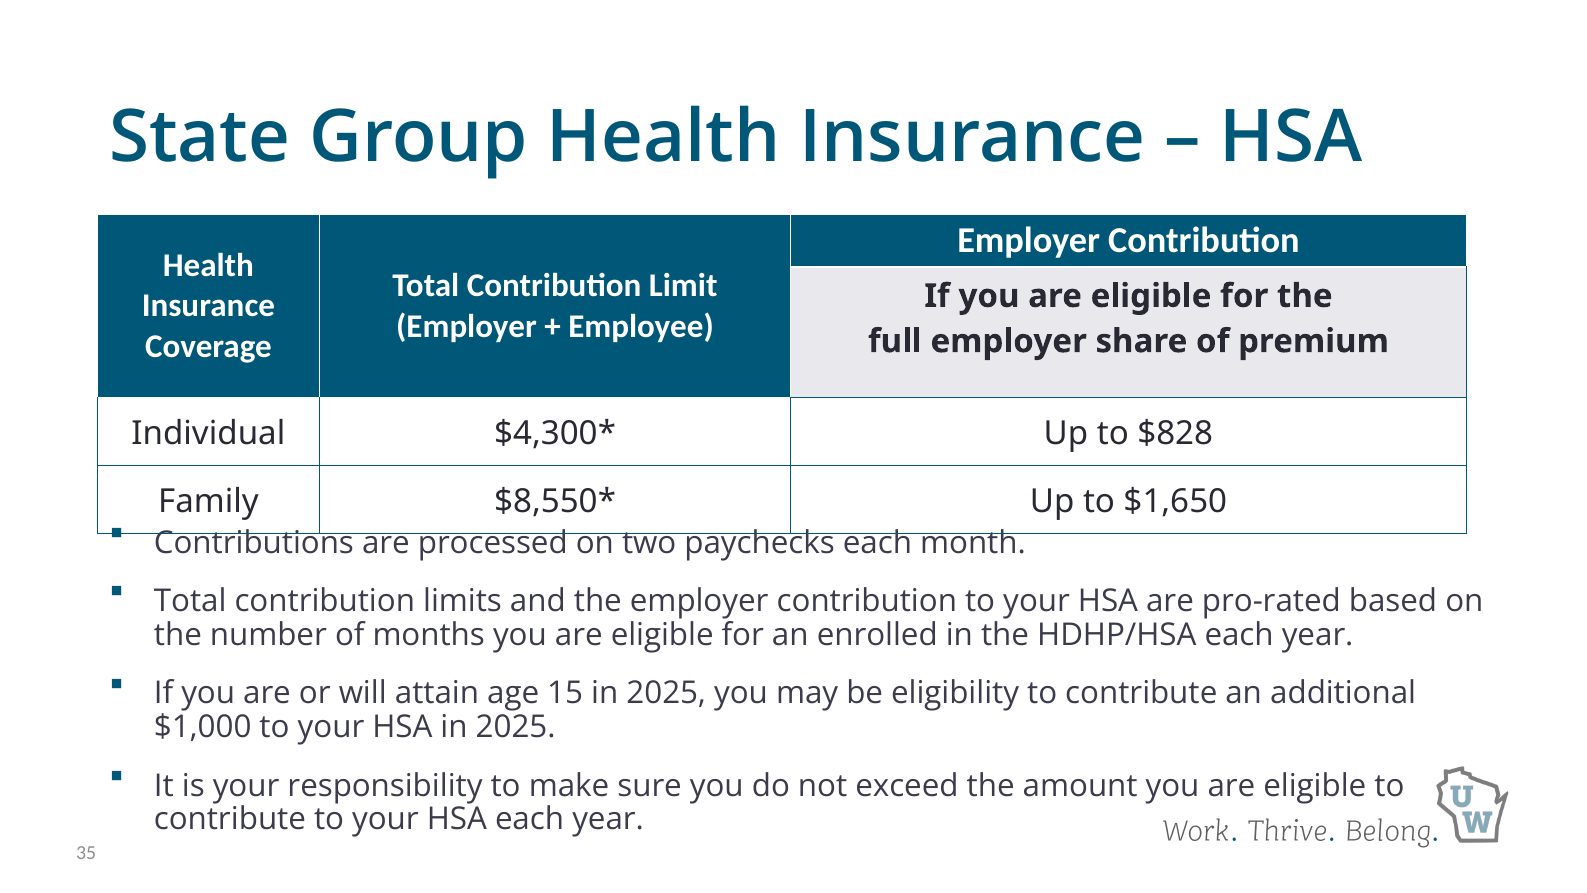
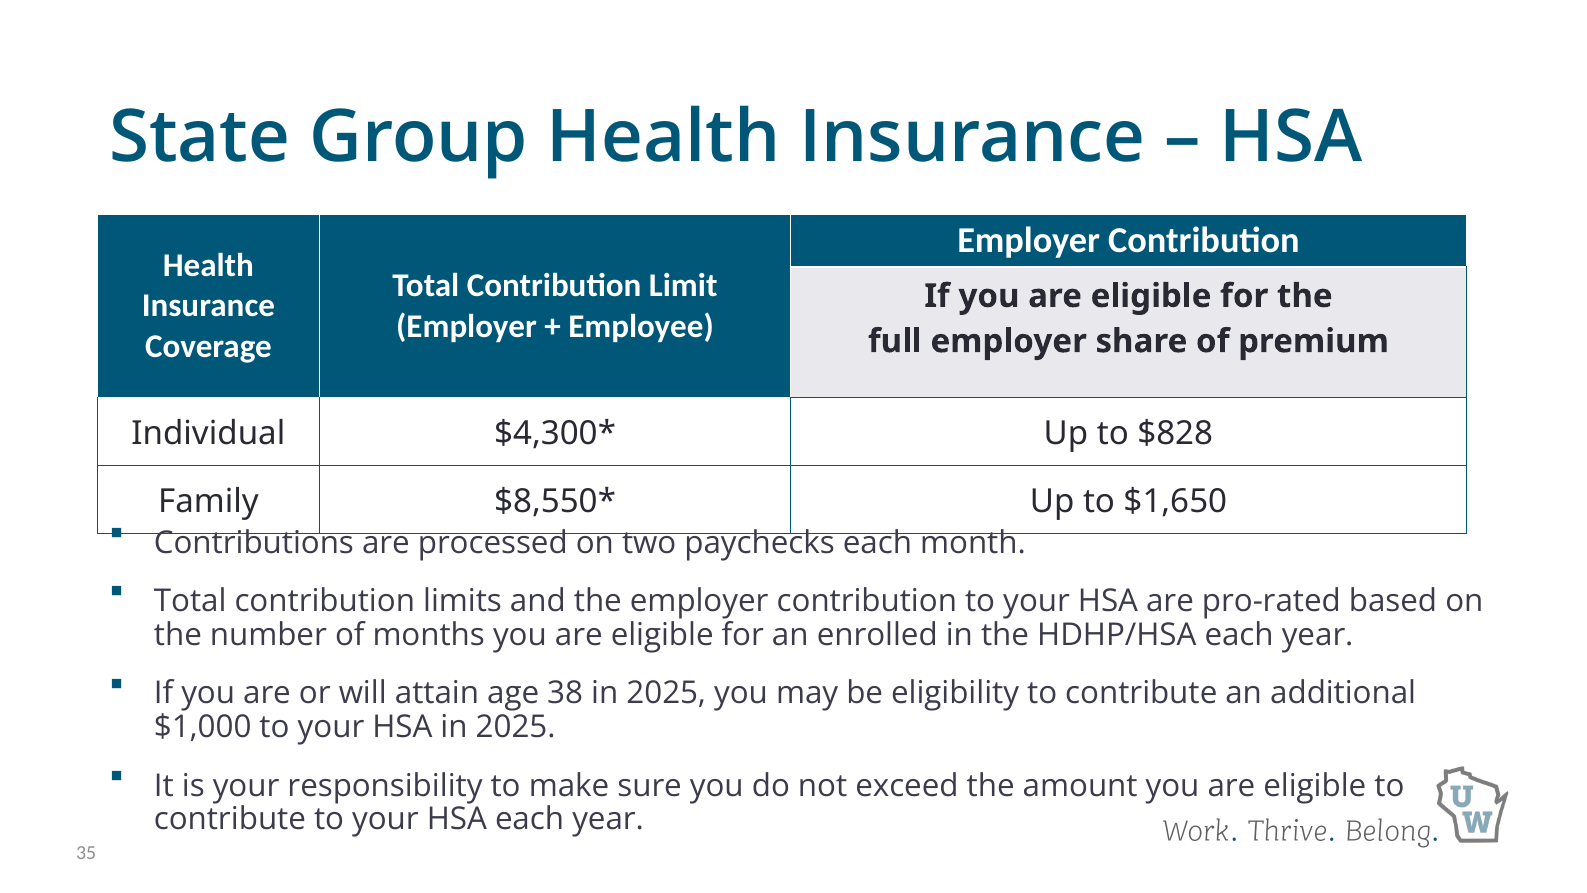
15: 15 -> 38 (565, 693)
